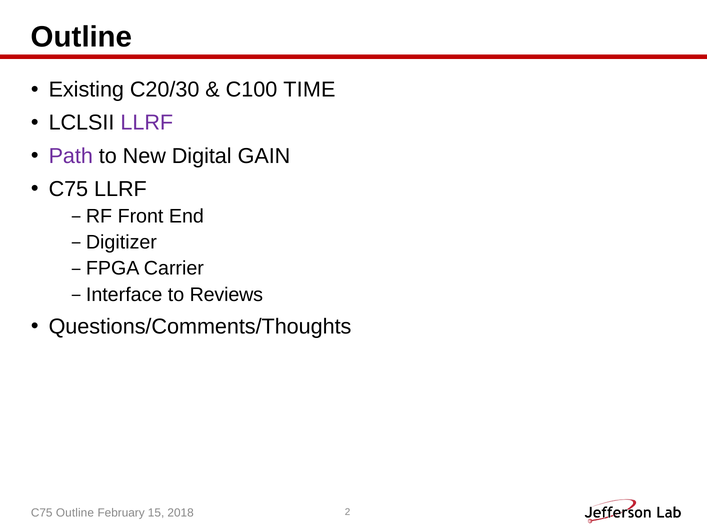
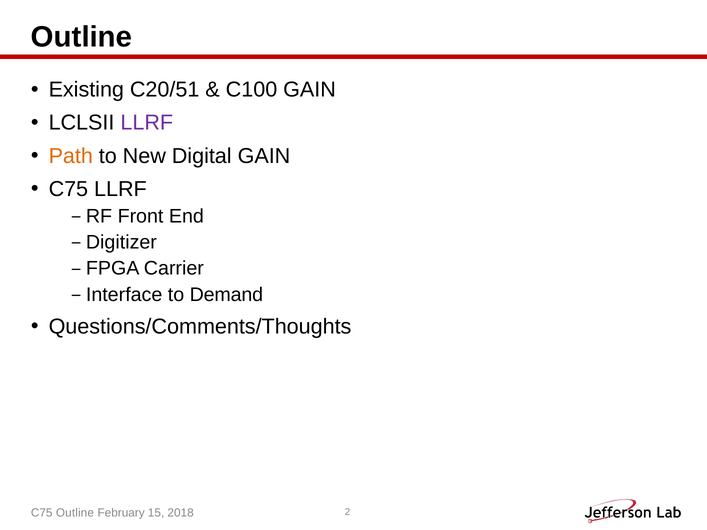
C20/30: C20/30 -> C20/51 (165, 90)
C100 TIME: TIME -> GAIN (310, 90)
Path colour: purple -> orange (71, 156)
Reviews: Reviews -> Demand (226, 295)
